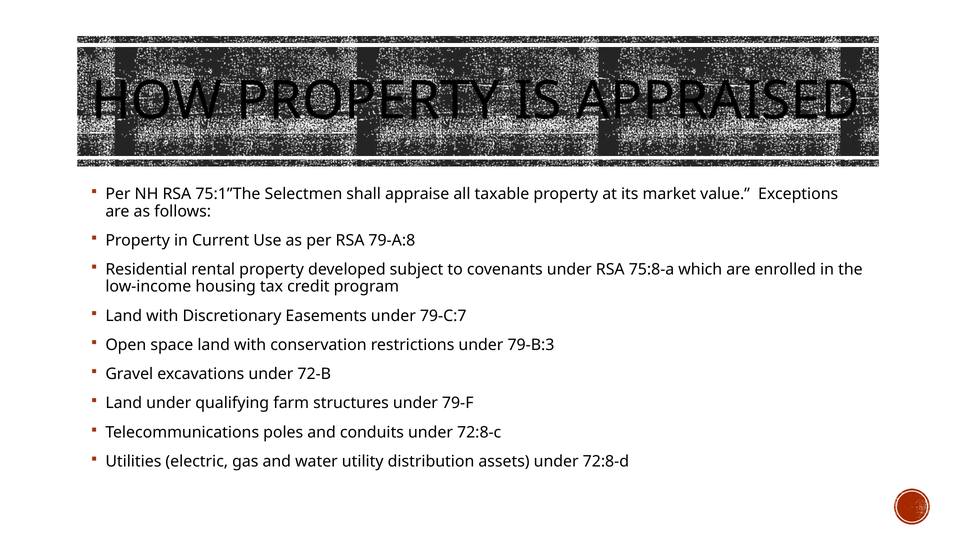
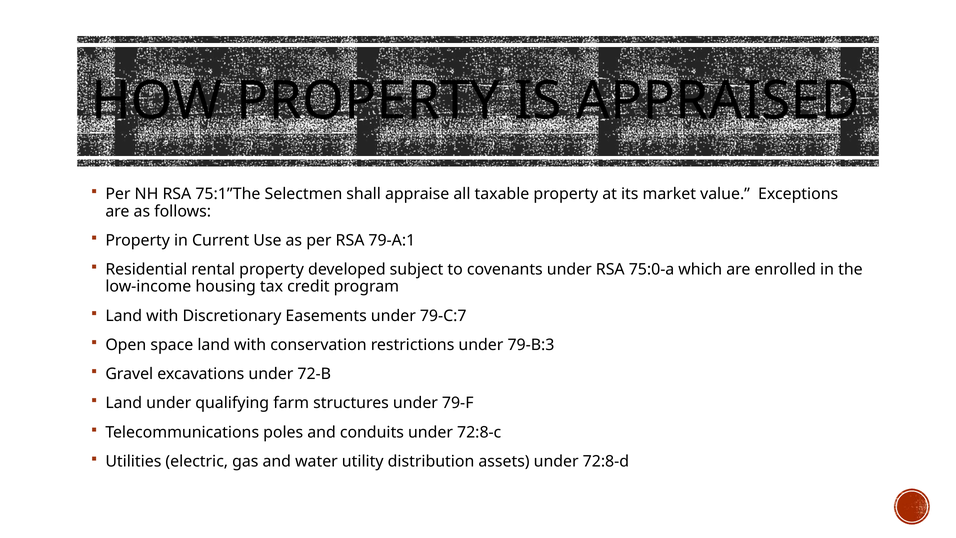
79-A:8: 79-A:8 -> 79-A:1 (392, 240)
75:8-a: 75:8-a -> 75:0-a (652, 269)
